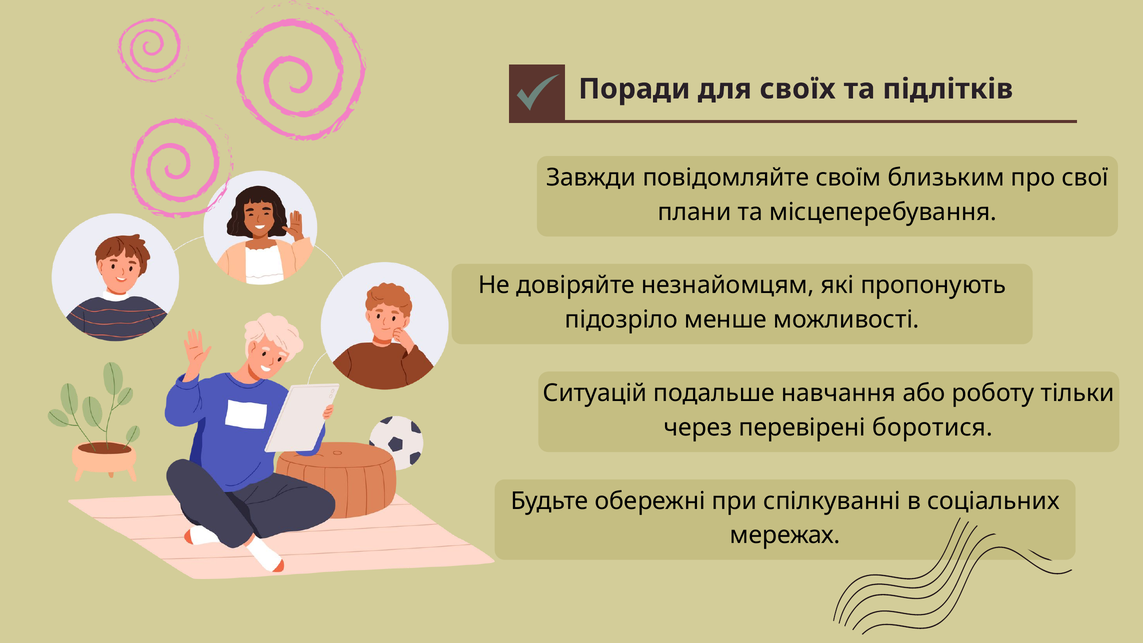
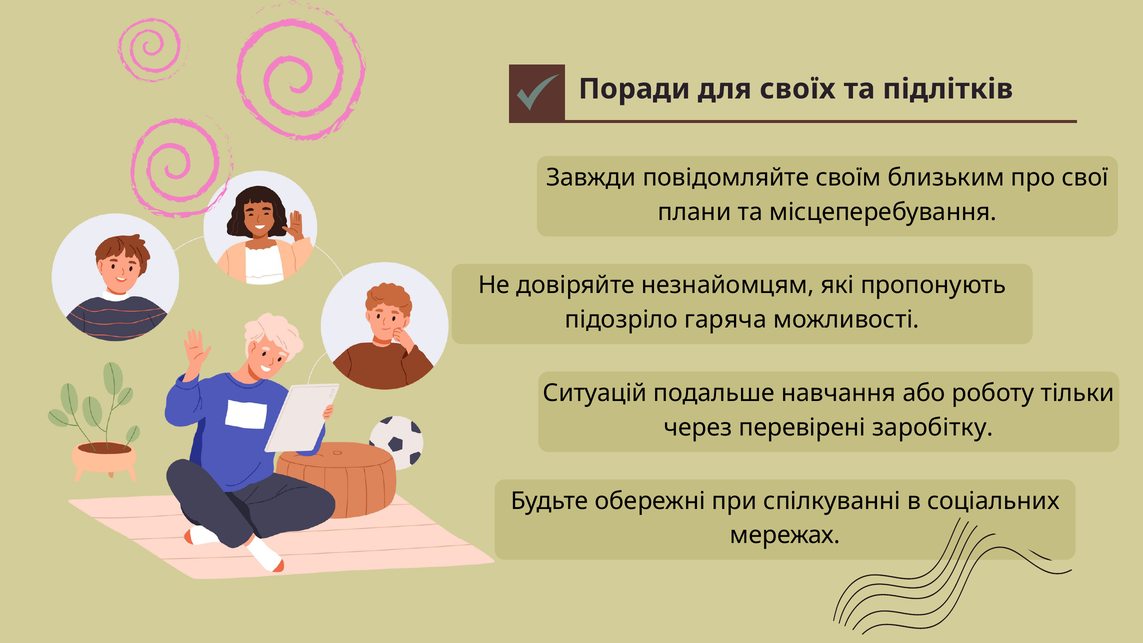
менше: менше -> гаряча (725, 320)
боротися: боротися -> заробітку (933, 427)
